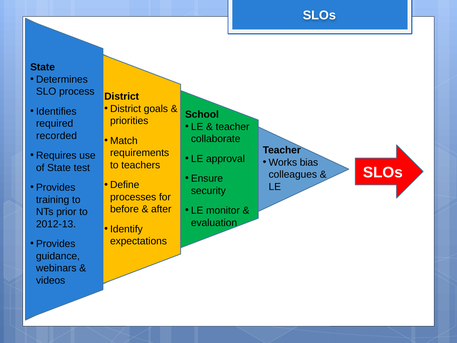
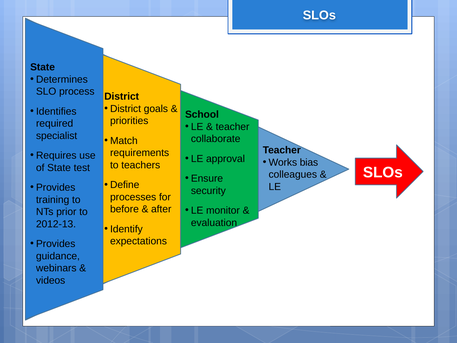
recorded: recorded -> specialist (57, 136)
